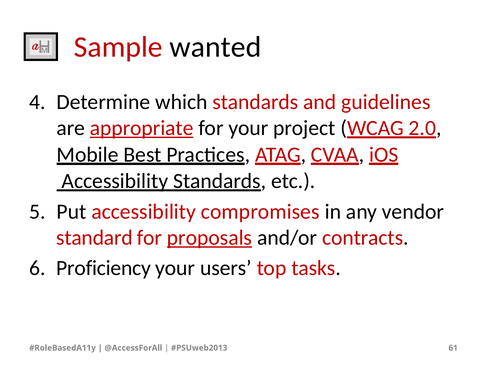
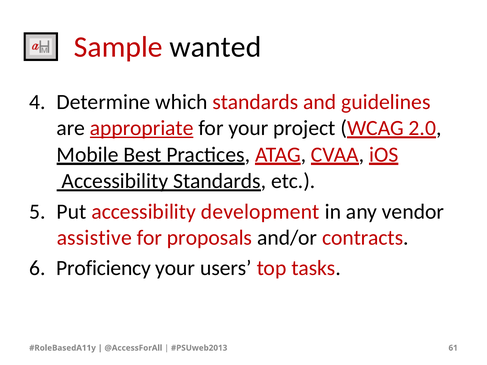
compromises: compromises -> development (260, 212)
standard: standard -> assistive (94, 238)
proposals underline: present -> none (210, 238)
